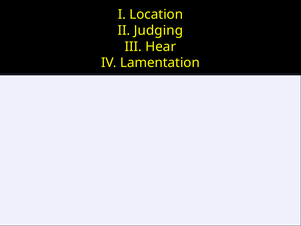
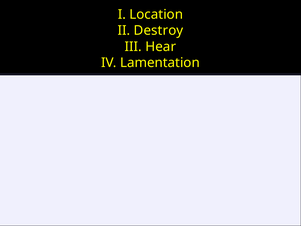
Judging: Judging -> Destroy (158, 30)
